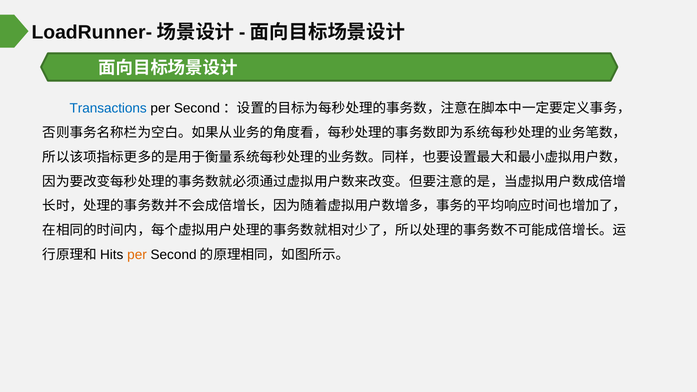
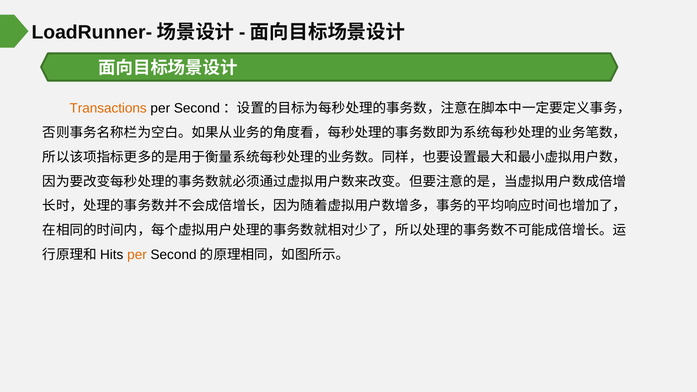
Transactions colour: blue -> orange (108, 108)
